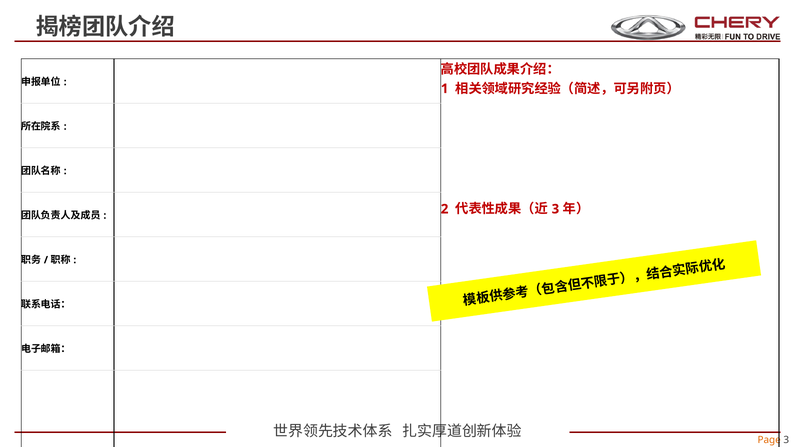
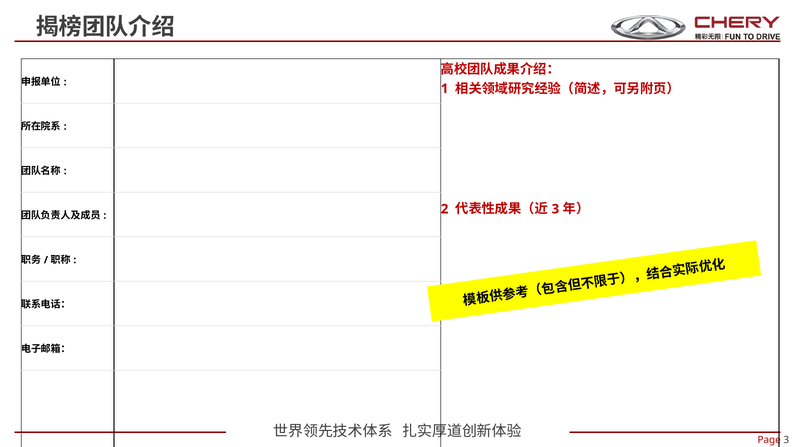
Page colour: orange -> red (769, 440)
